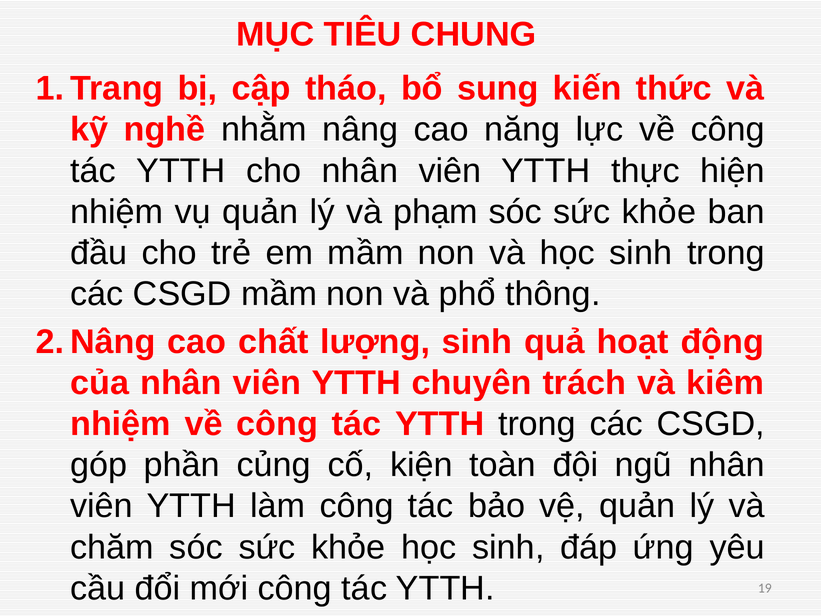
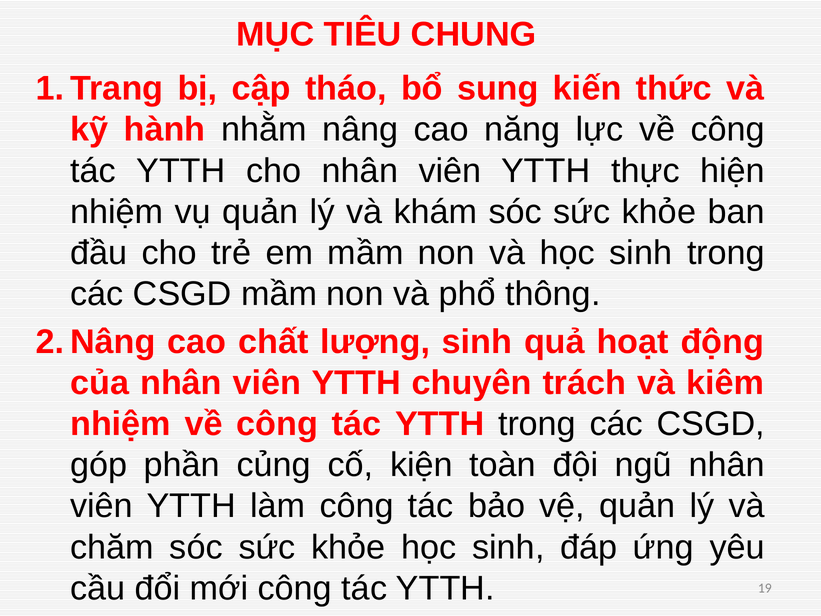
nghề: nghề -> hành (165, 130)
phạm: phạm -> khám (435, 212)
